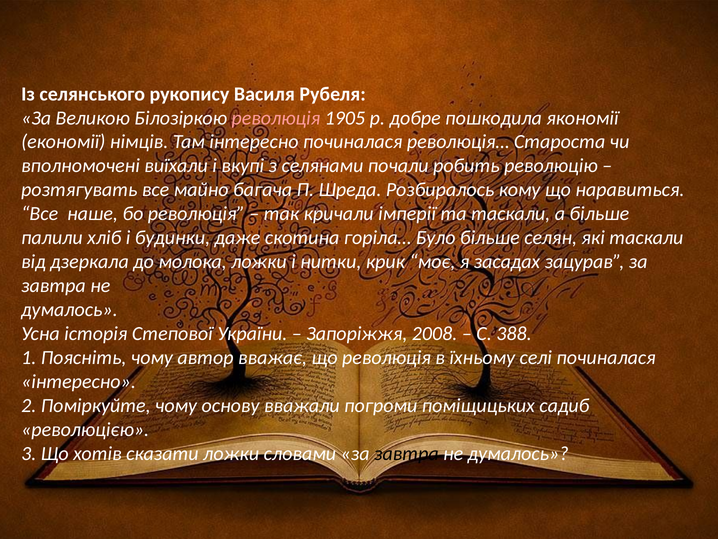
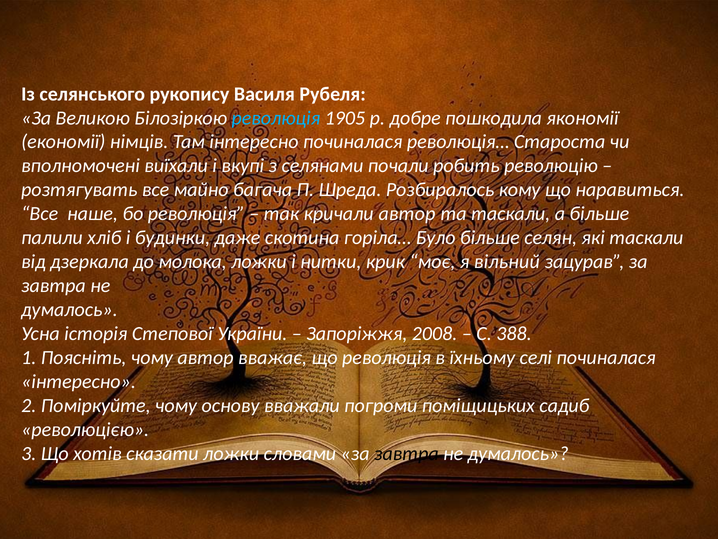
революція colour: pink -> light blue (276, 118)
кричали імперії: імперії -> автор (407, 214)
засадах: засадах -> вільний (507, 261)
